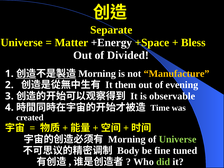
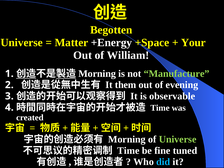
Separate: Separate -> Begotten (111, 30)
Bless: Bless -> Your (193, 43)
Divided: Divided -> William (128, 55)
Manufacture colour: yellow -> light green (177, 74)
Body: Body -> Time (128, 151)
did colour: light green -> light blue (163, 162)
